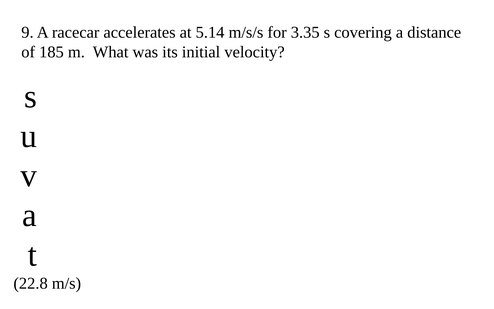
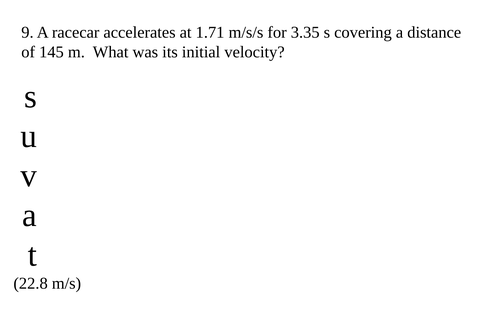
5.14: 5.14 -> 1.71 (210, 32)
185: 185 -> 145 (51, 52)
